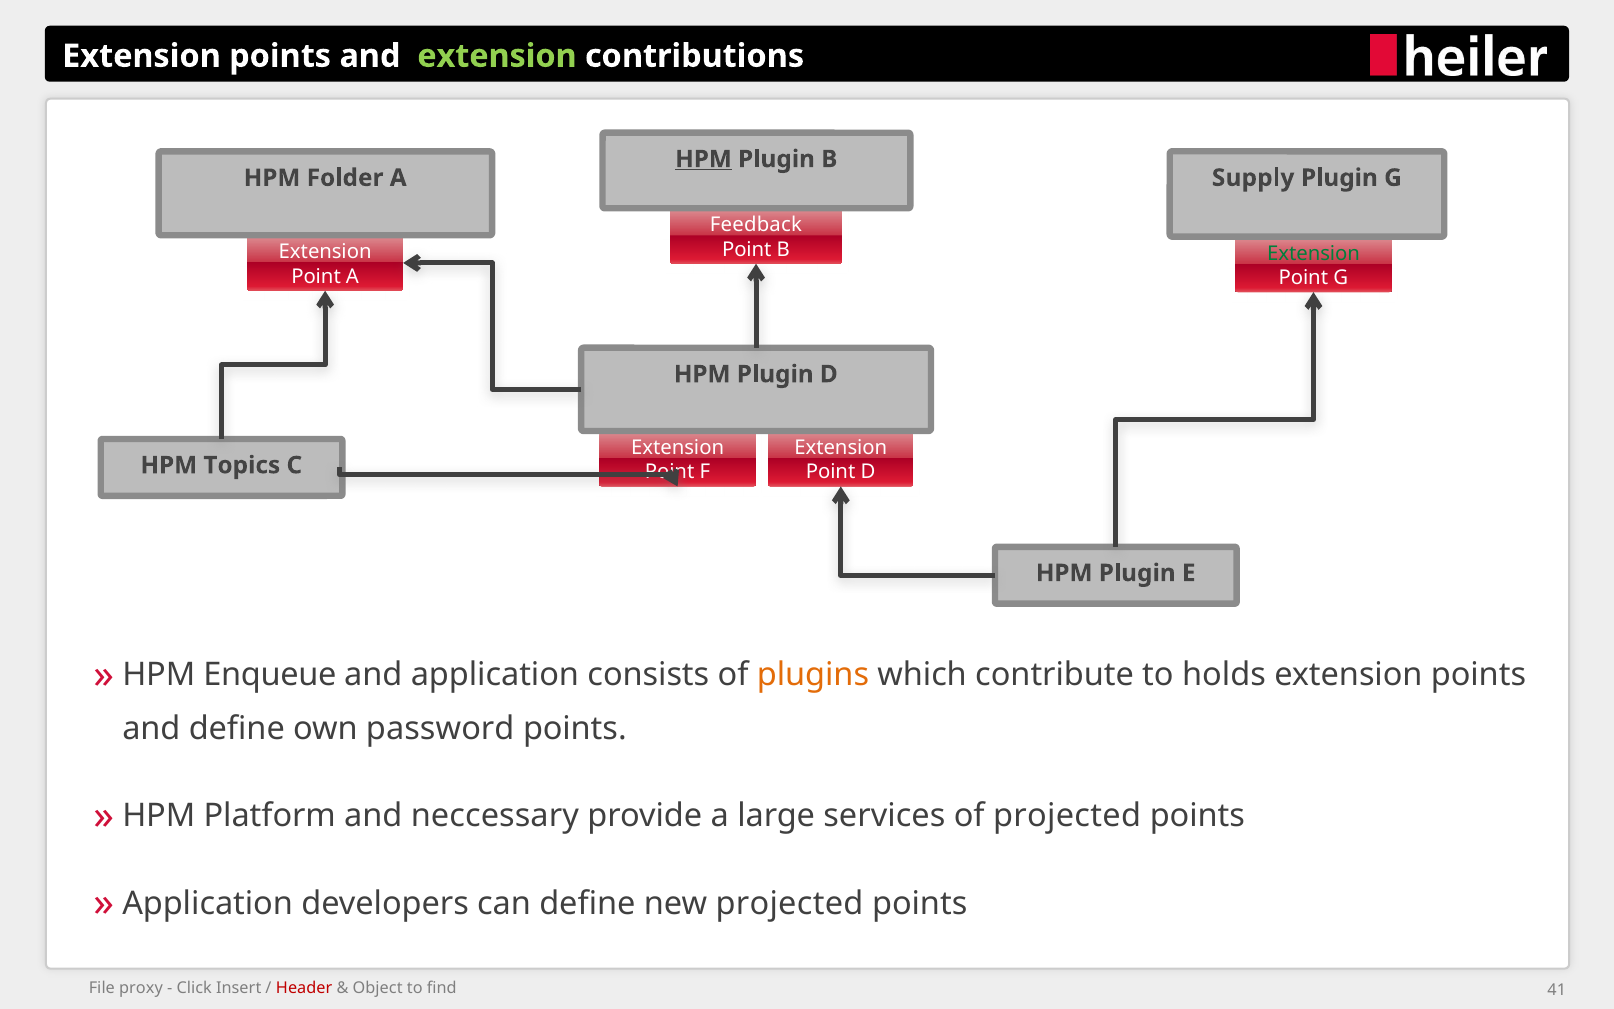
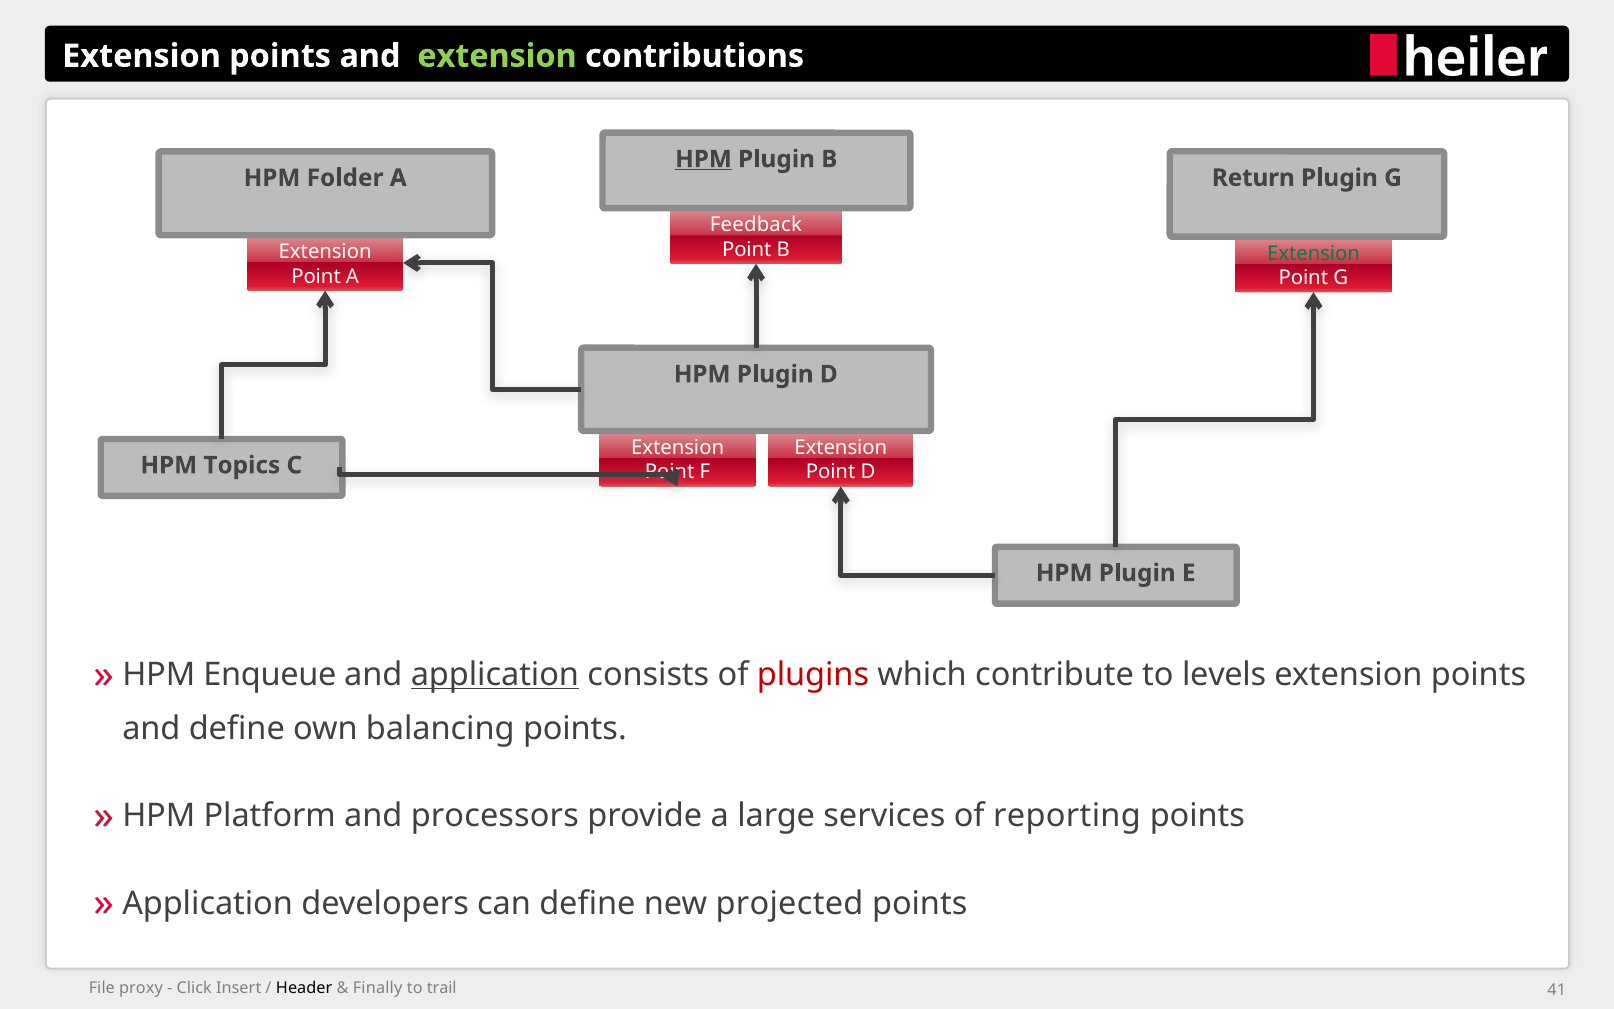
Supply: Supply -> Return (1253, 178)
application underline: none -> present (495, 674)
plugins colour: orange -> red (813, 674)
holds: holds -> levels (1224, 674)
password: password -> balancing (440, 729)
neccessary: neccessary -> processors (495, 816)
of projected: projected -> reporting (1067, 816)
Header colour: red -> black (304, 988)
Object: Object -> Finally (378, 988)
find: find -> trail (442, 988)
